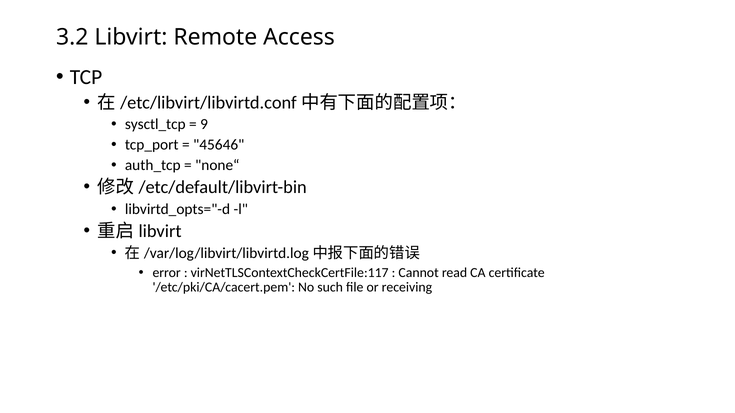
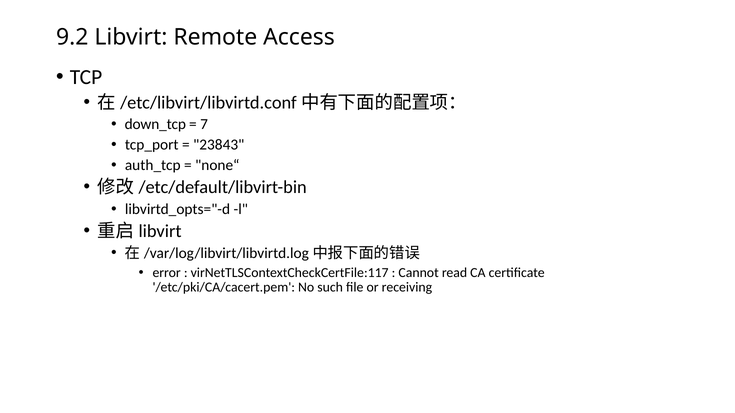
3.2: 3.2 -> 9.2 (72, 37)
sysctl_tcp: sysctl_tcp -> down_tcp (155, 125)
9: 9 -> 7 (204, 125)
45646: 45646 -> 23843 (219, 145)
